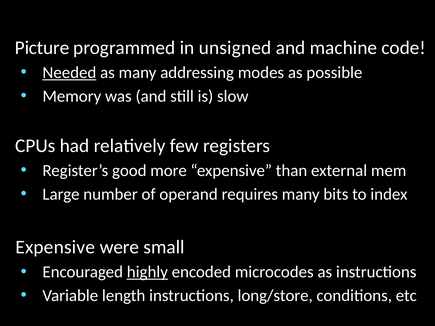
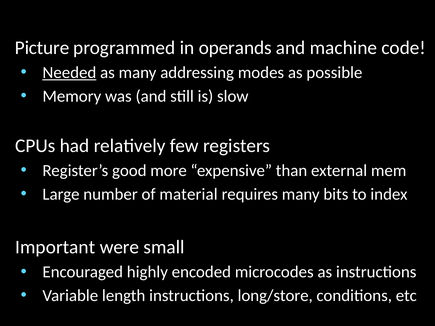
unsigned: unsigned -> operands (235, 48)
operand: operand -> material (189, 194)
Expensive: Expensive -> Important (55, 247)
highly underline: present -> none (147, 272)
